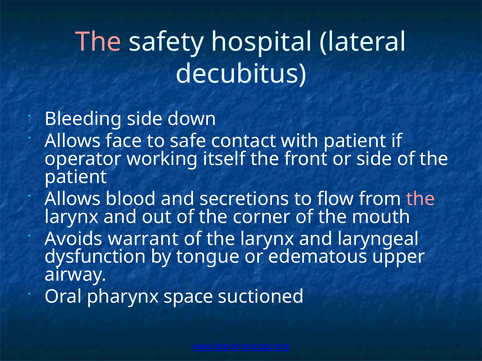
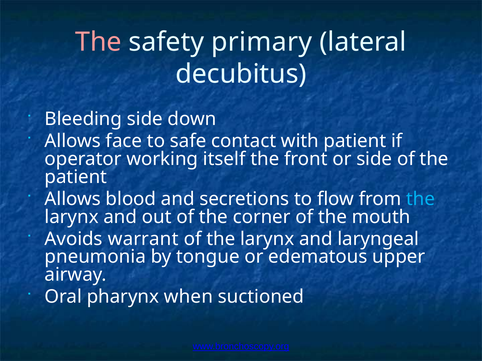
hospital: hospital -> primary (262, 42)
the colour: pink -> light blue (421, 199)
dysfunction: dysfunction -> pneumonia (95, 257)
space: space -> when (188, 297)
